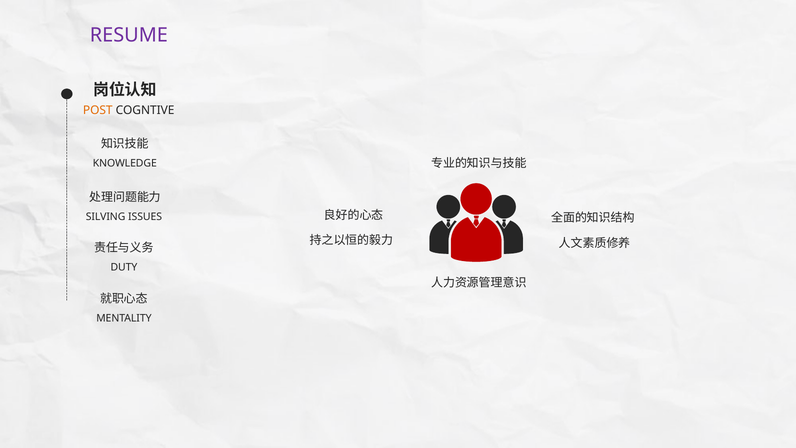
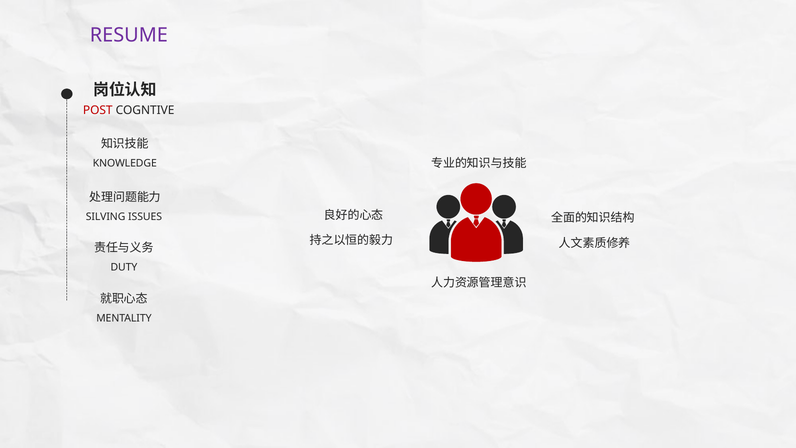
POST colour: orange -> red (98, 110)
